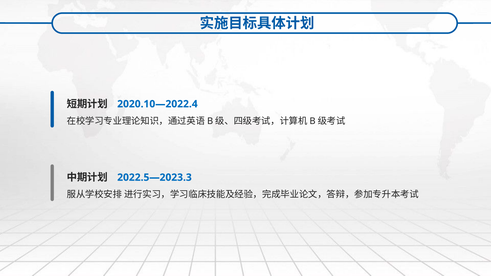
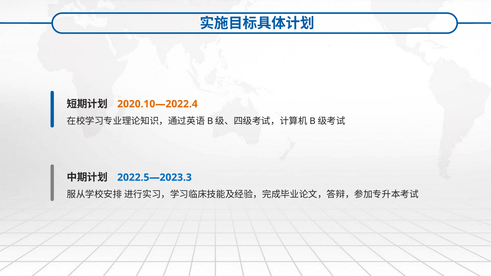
2020.10—2022.4 colour: blue -> orange (157, 104)
